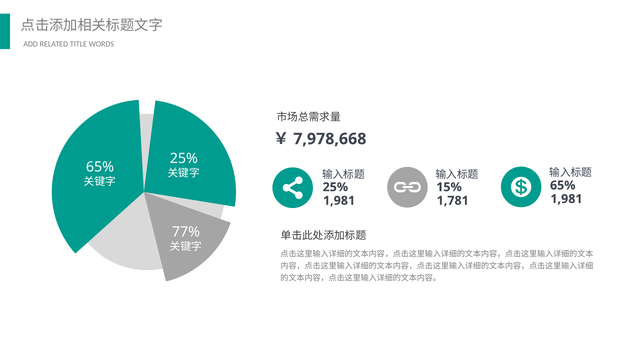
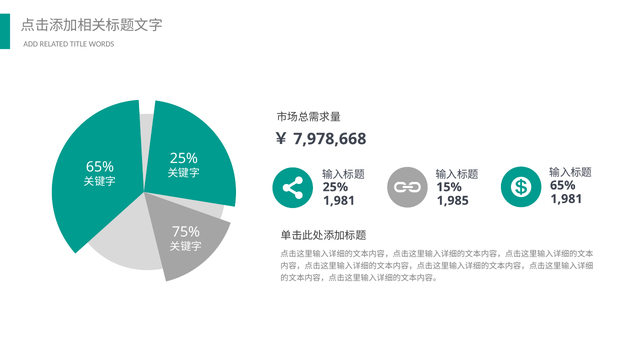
1,781: 1,781 -> 1,985 (453, 200)
77%: 77% -> 75% (186, 232)
